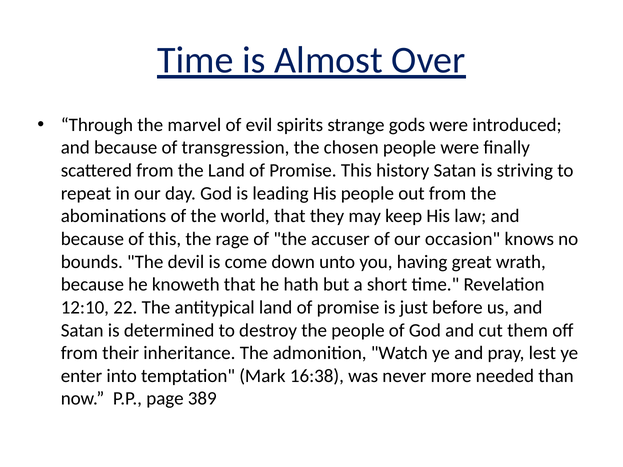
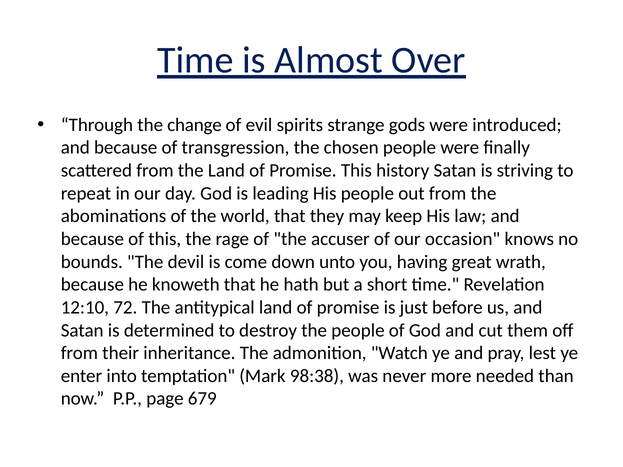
marvel: marvel -> change (194, 125)
22: 22 -> 72 (125, 308)
16:38: 16:38 -> 98:38 (317, 376)
389: 389 -> 679 (202, 399)
